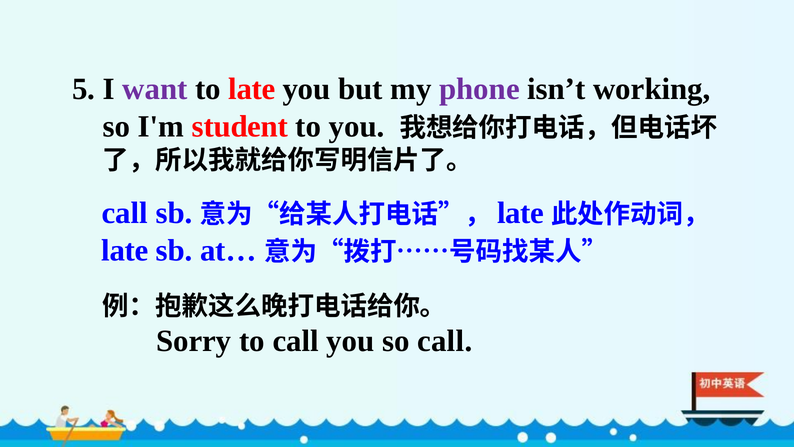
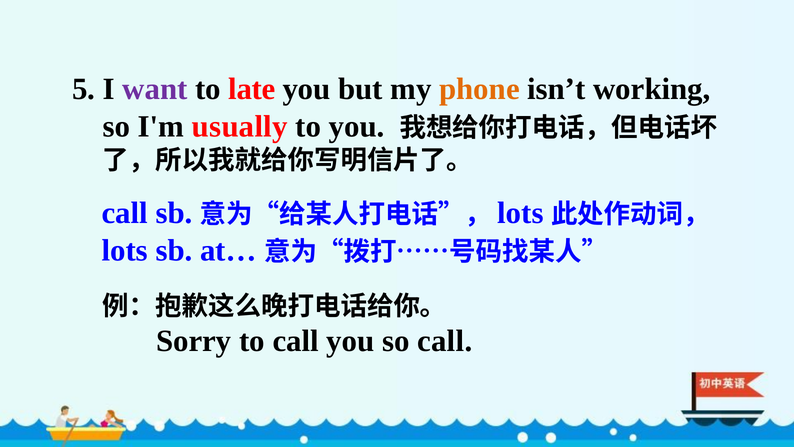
phone colour: purple -> orange (479, 89)
student: student -> usually (240, 126)
late: late -> lots (521, 213)
late: late -> lots (125, 250)
